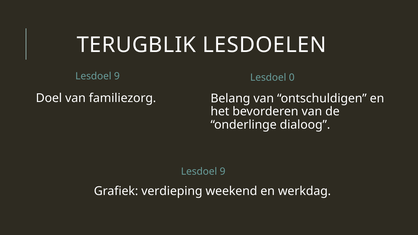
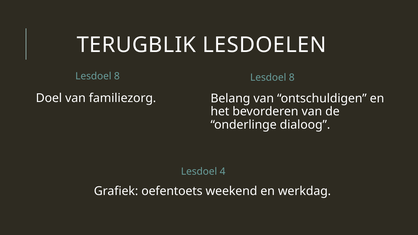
9: 9 -> 8 (117, 76)
0: 0 -> 8 (292, 78)
9: 9 -> 4 (223, 172)
verdieping: verdieping -> oefentoets (172, 191)
